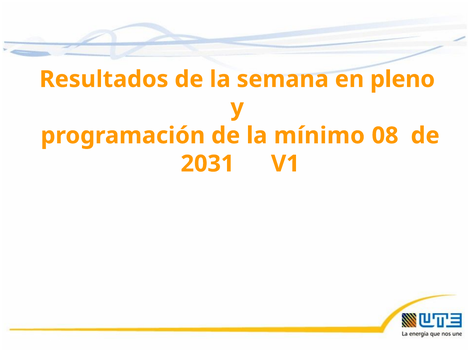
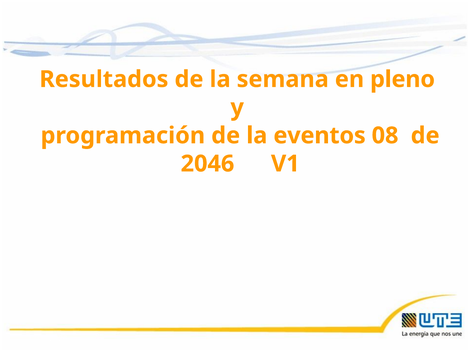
mínimo: mínimo -> eventos (320, 136)
2031: 2031 -> 2046 (207, 164)
